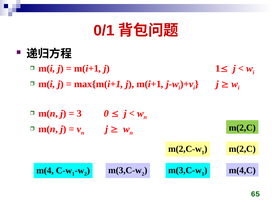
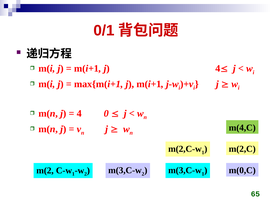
j 1: 1 -> 4 (218, 69)
3: 3 -> 4 (79, 113)
m(2,C: m(2,C -> m(4,C (242, 128)
m(4: m(4 -> m(2 (45, 170)
m(4,C: m(4,C -> m(0,C (242, 170)
